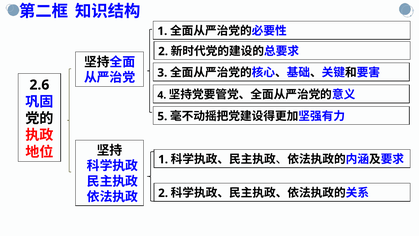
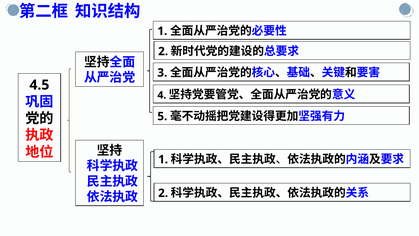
2.6: 2.6 -> 4.5 (39, 85)
